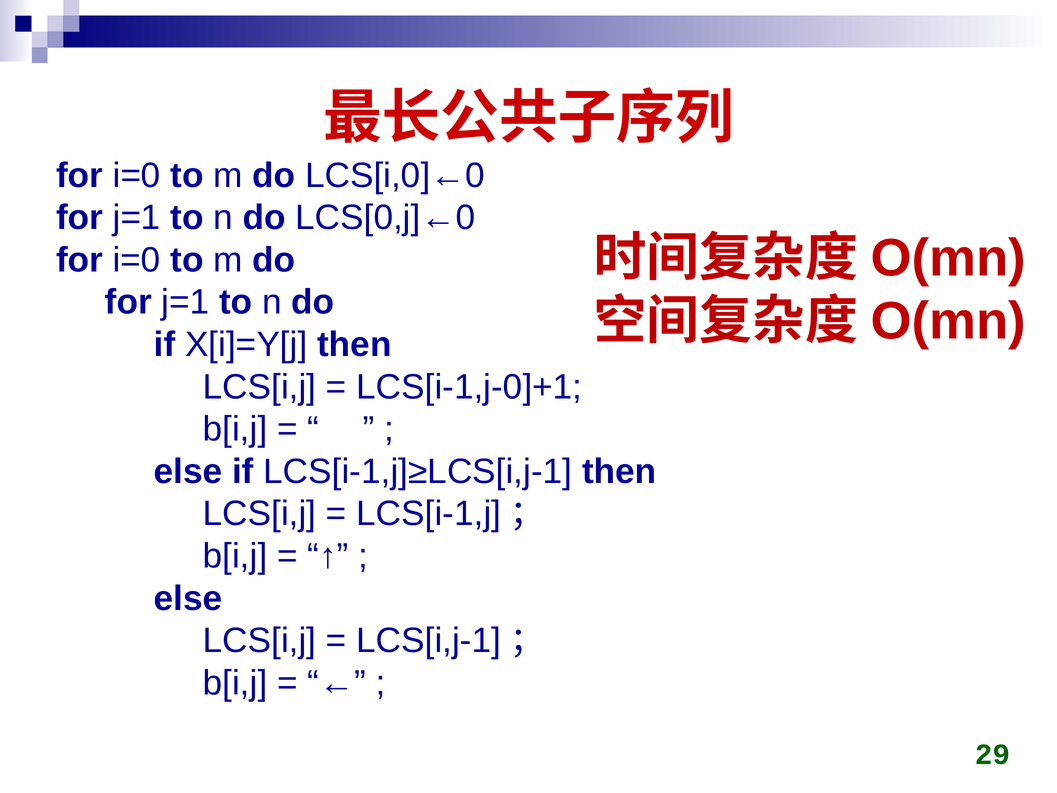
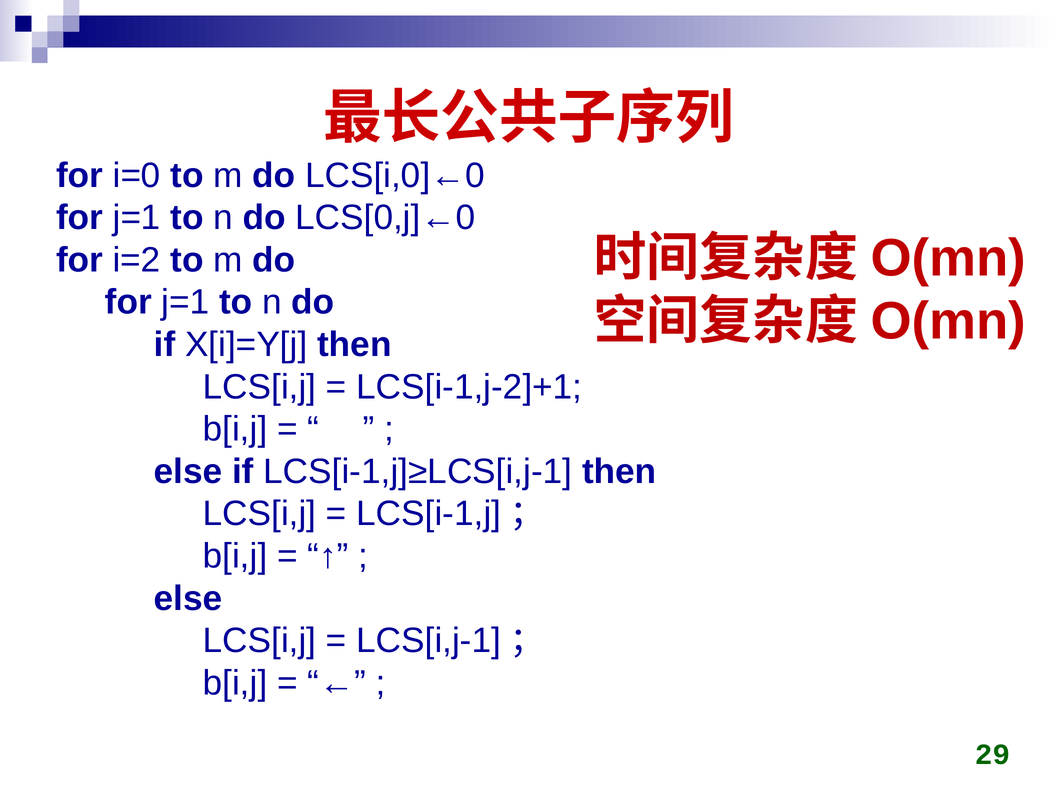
i=0: i=0 -> i=2 (137, 260)
LCS[i-1,j-0]+1: LCS[i-1,j-0]+1 -> LCS[i-1,j-2]+1 (469, 387)
